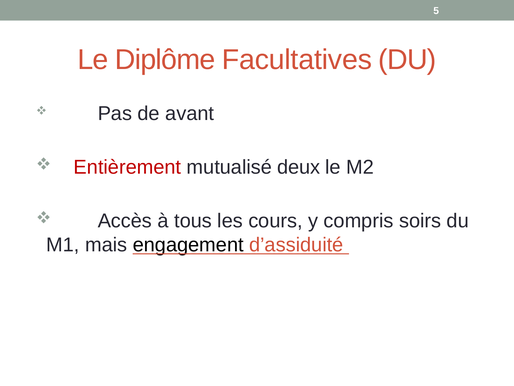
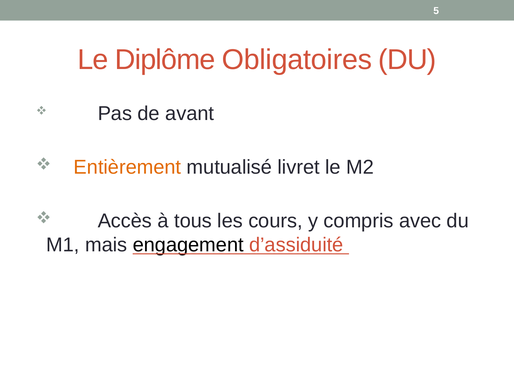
Facultatives: Facultatives -> Obligatoires (297, 60)
Entièrement colour: red -> orange (127, 167)
deux: deux -> livret (299, 167)
soirs: soirs -> avec (420, 221)
